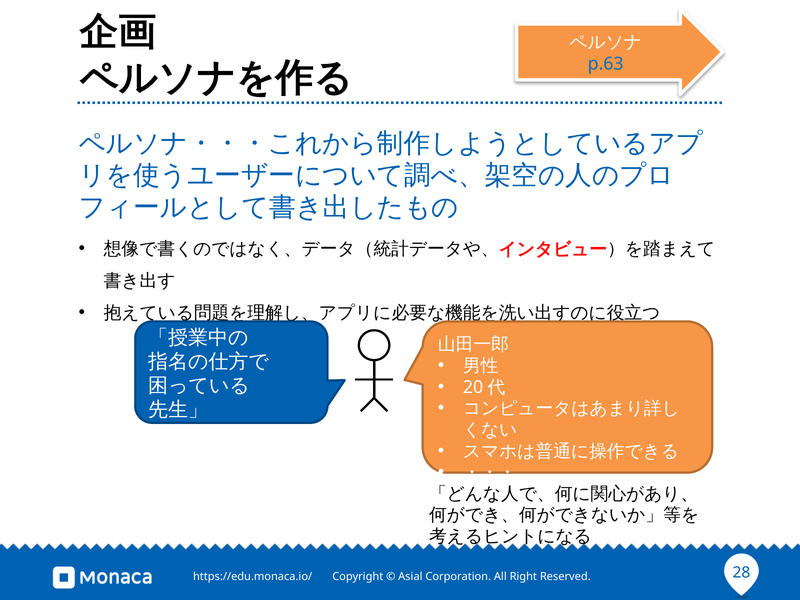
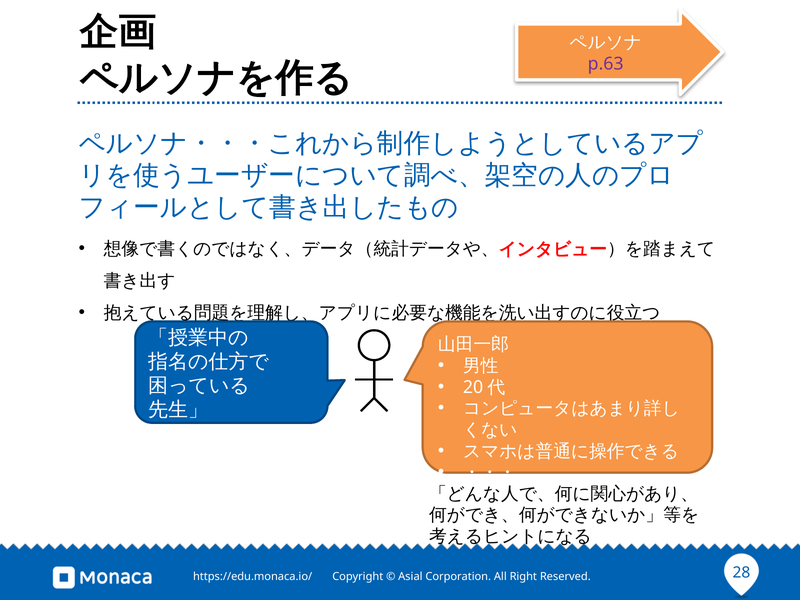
p.63 colour: blue -> purple (606, 64)
